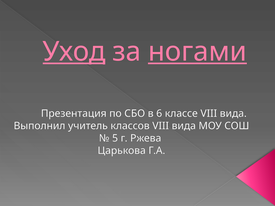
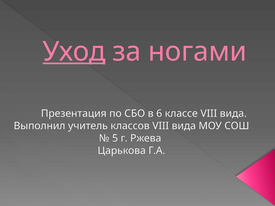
ногами underline: present -> none (197, 52)
